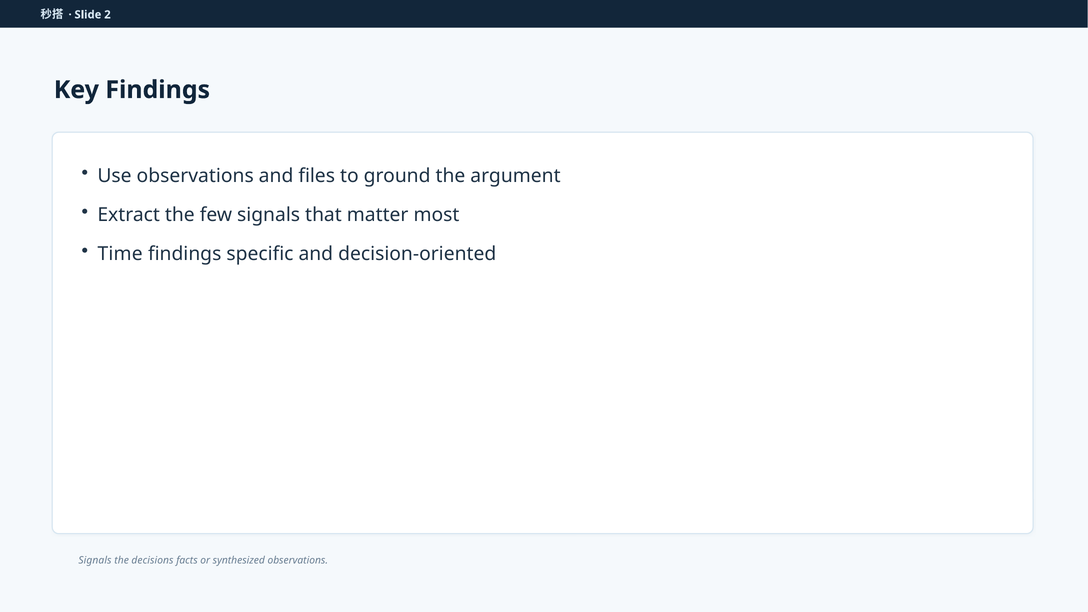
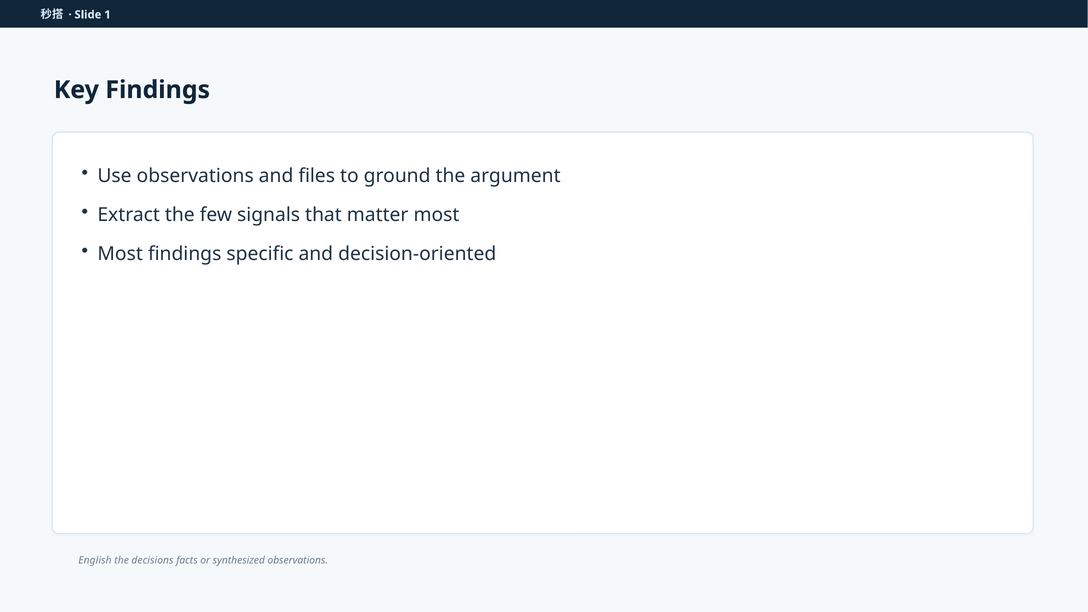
2: 2 -> 1 (107, 15)
Time: Time -> Most (120, 254)
Signals: Signals -> English (95, 560)
